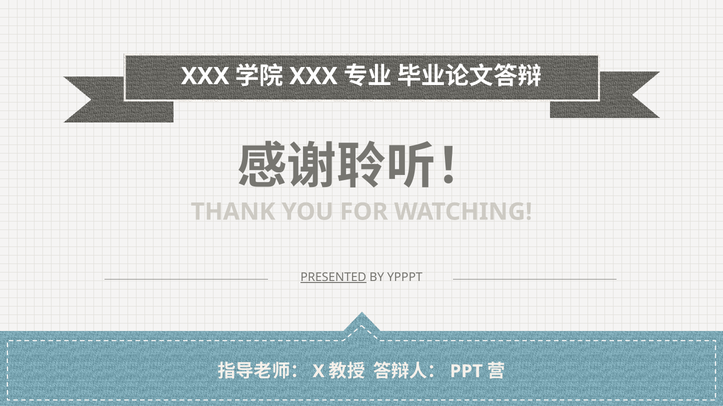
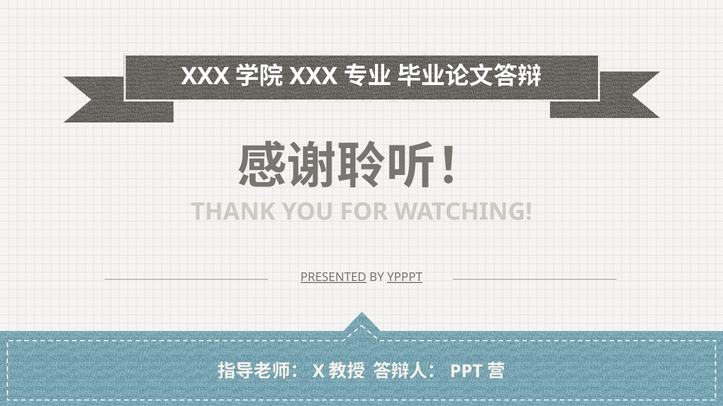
YPPPT underline: none -> present (405, 278)
